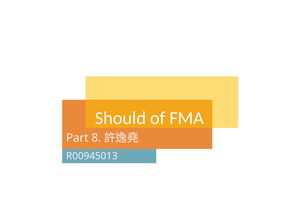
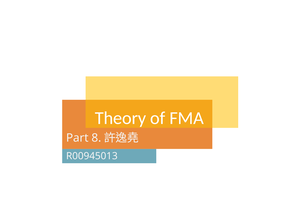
Should: Should -> Theory (121, 118)
